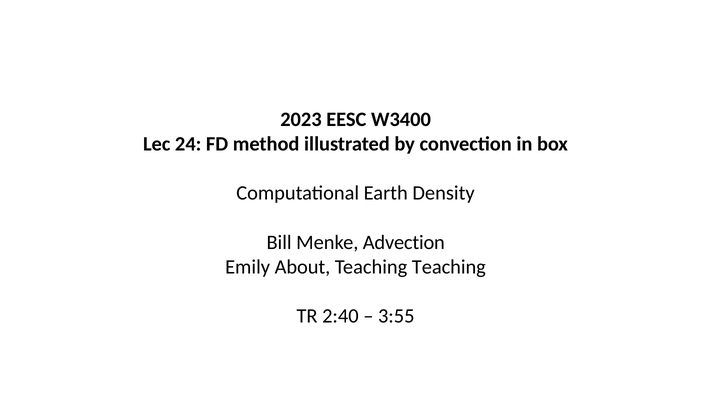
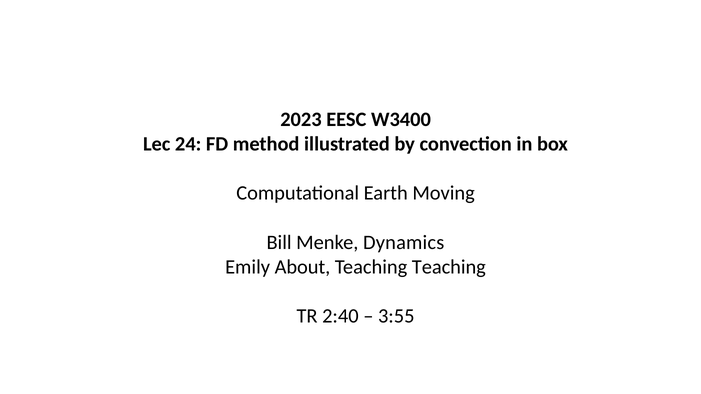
Density: Density -> Moving (444, 193)
Advection: Advection -> Dynamics (404, 242)
